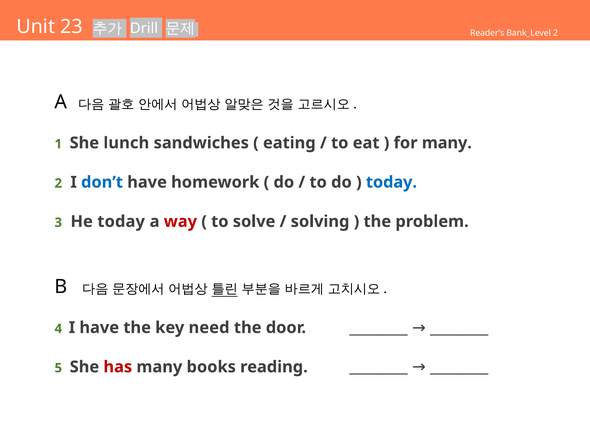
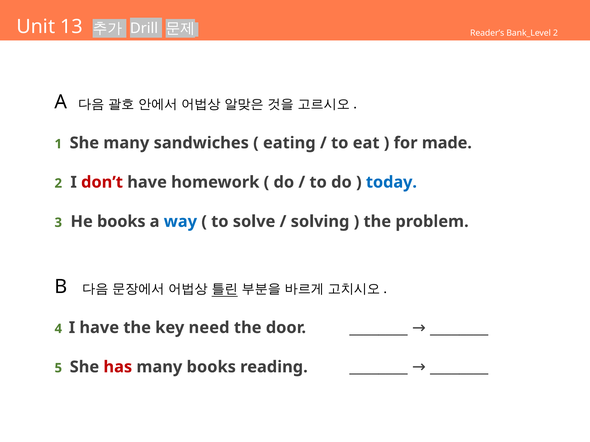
23: 23 -> 13 (72, 27)
She lunch: lunch -> many (126, 143)
for many: many -> made (447, 143)
don’t colour: blue -> red (102, 182)
He today: today -> books (121, 222)
way colour: red -> blue (180, 222)
